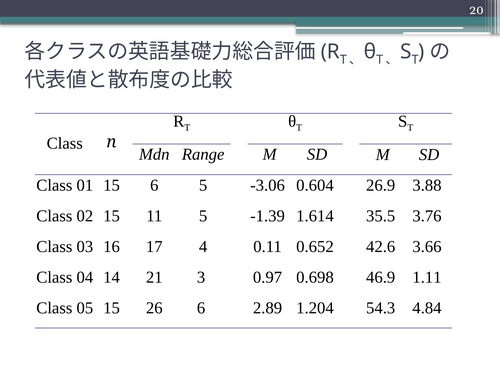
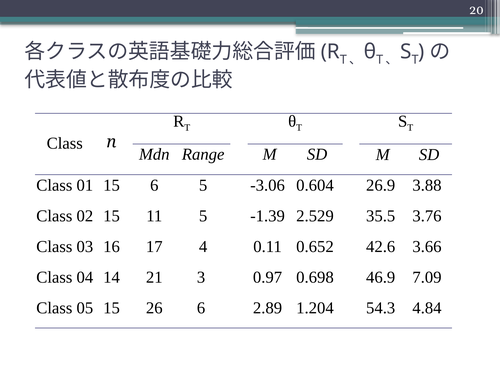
1.614: 1.614 -> 2.529 (315, 216)
1.11: 1.11 -> 7.09 (427, 277)
